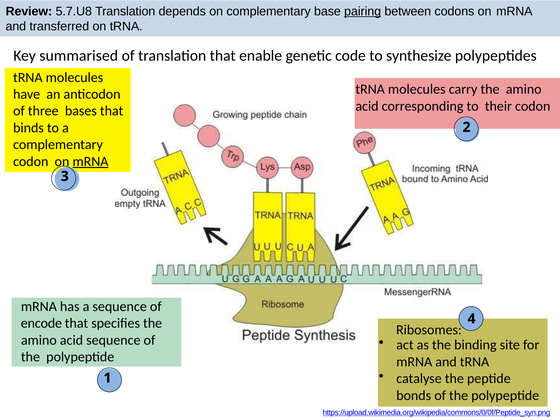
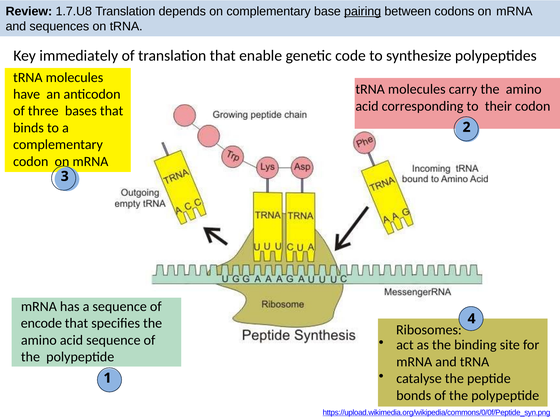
5.7.U8: 5.7.U8 -> 1.7.U8 (74, 11)
transferred: transferred -> sequences (59, 26)
summarised: summarised -> immediately (79, 56)
mRNA underline: present -> none (90, 161)
